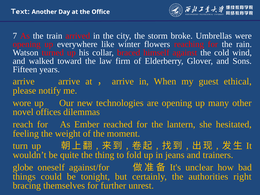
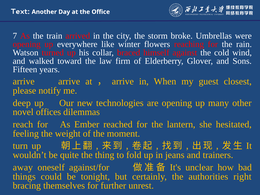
ethical: ethical -> closest (238, 81)
wore: wore -> deep (22, 103)
globe: globe -> away (23, 167)
